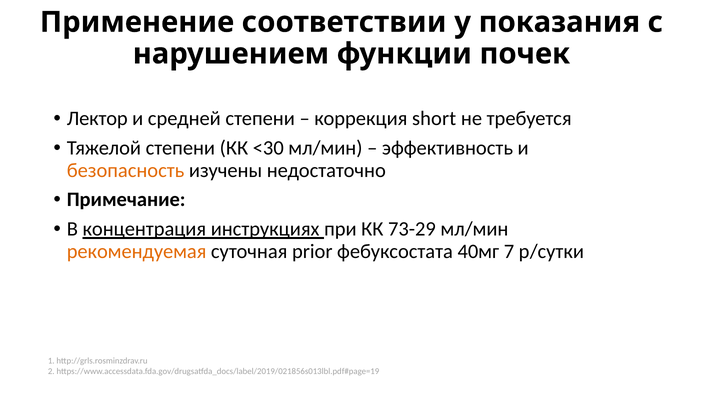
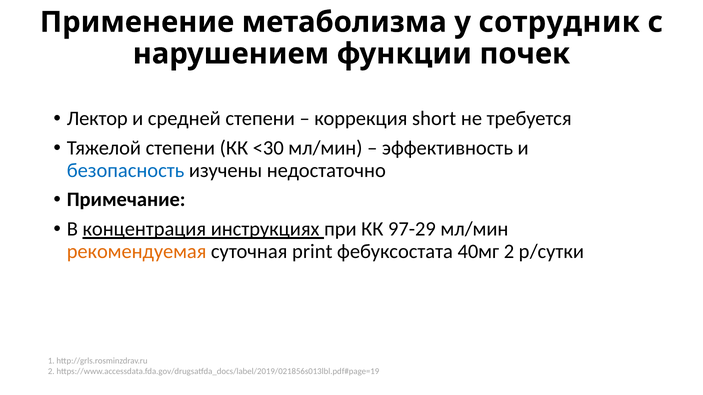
соответствии: соответствии -> метаболизма (344, 22)
показания: показания -> сотрудник (559, 22)
безопасность colour: orange -> blue (126, 170)
73-29: 73-29 -> 97-29 (412, 229)
prior: prior -> print (312, 252)
40мг 7: 7 -> 2 (509, 252)
